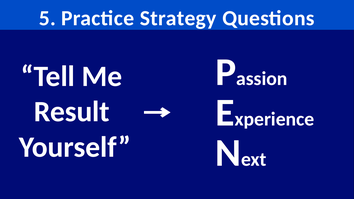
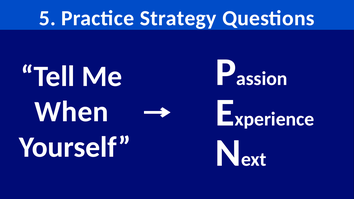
Result: Result -> When (71, 112)
